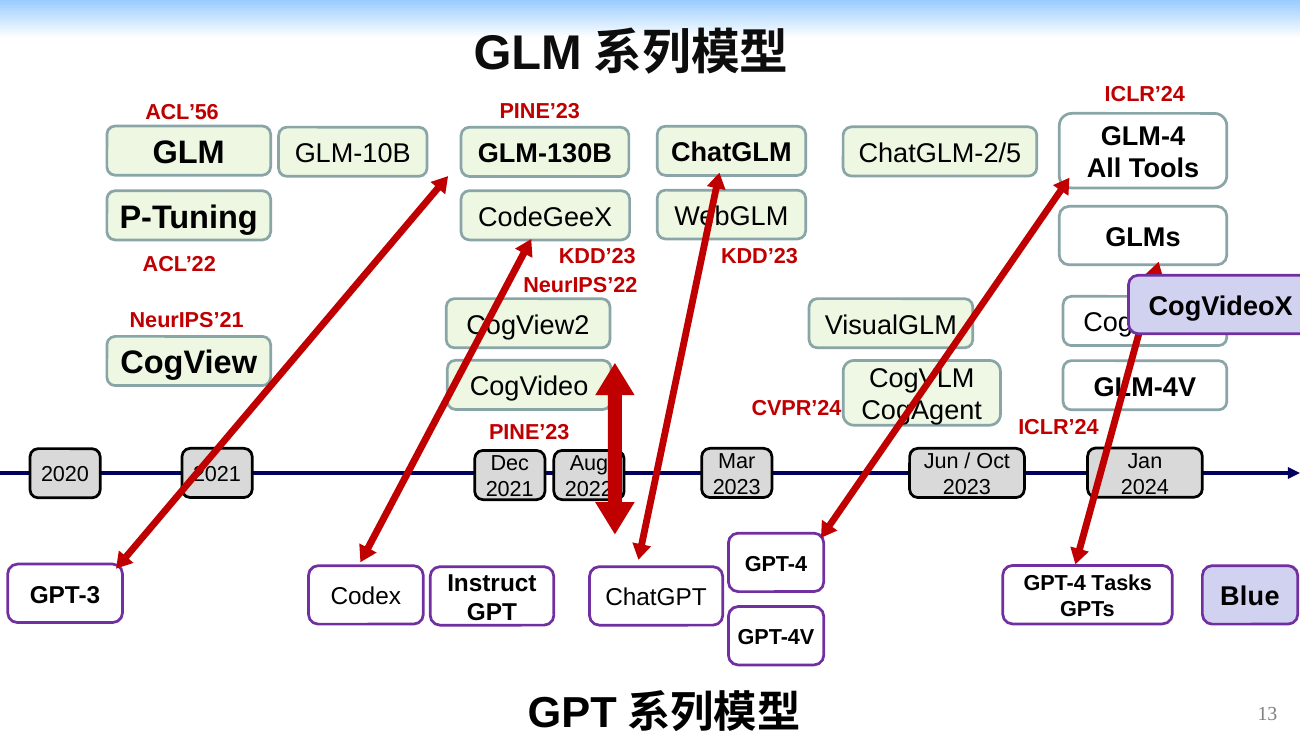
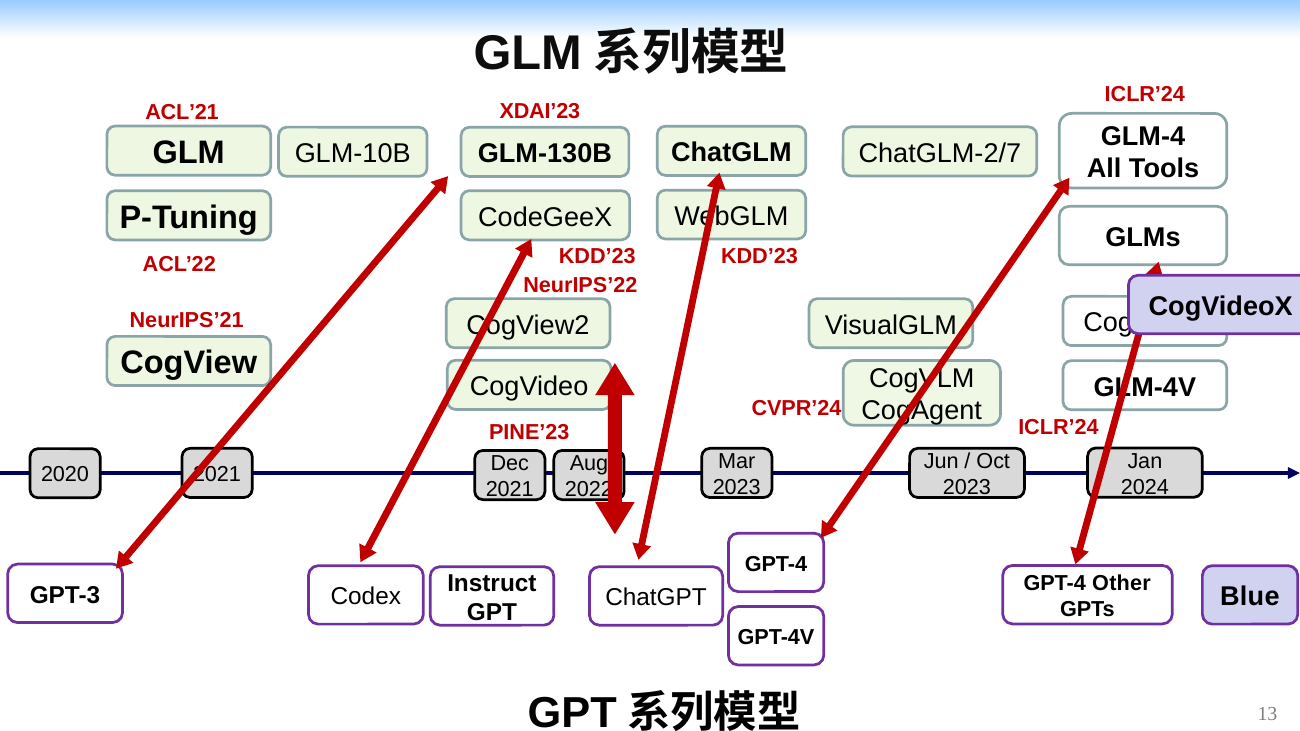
PINE’23: PINE’23 -> XDAI’23 (540, 111)
ACL’56: ACL’56 -> ACL’21 (182, 112)
ChatGLM-2/5: ChatGLM-2/5 -> ChatGLM-2/7 (940, 153)
Tasks: Tasks -> Other (1121, 583)
